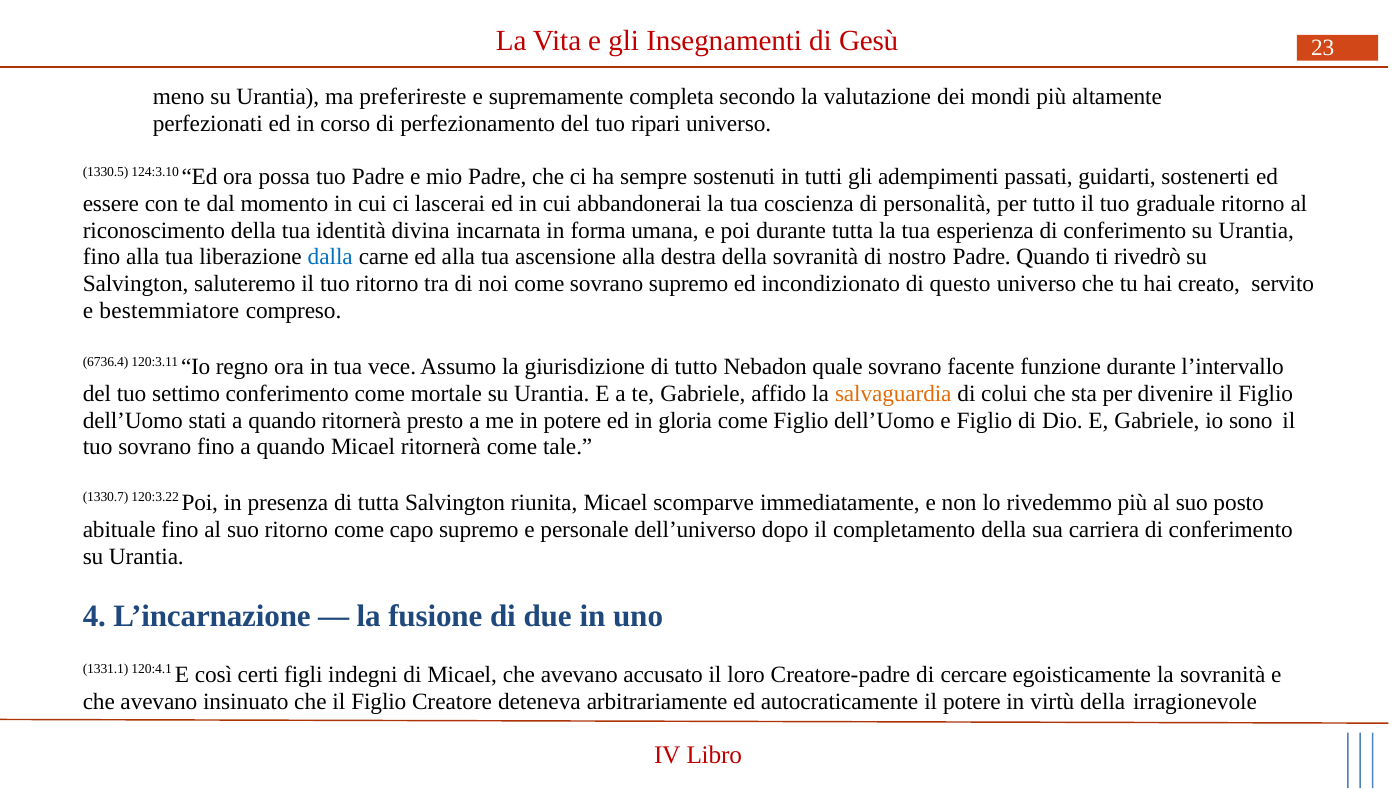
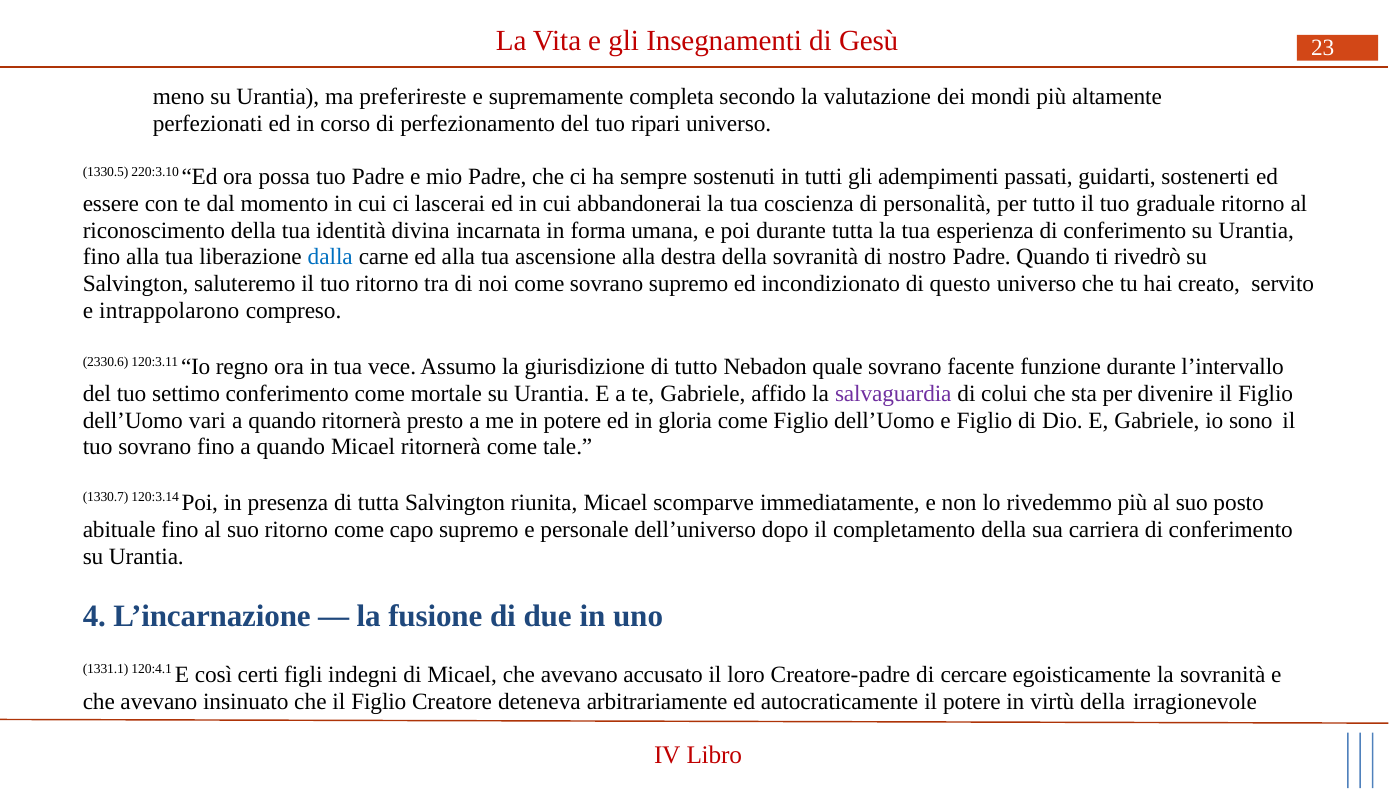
124:3.10: 124:3.10 -> 220:3.10 (155, 171)
bestemmiatore: bestemmiatore -> intrappolarono (169, 310)
6736.4: 6736.4 -> 2330.6 (106, 361)
salvaguardia colour: orange -> purple (893, 394)
stati: stati -> vari (207, 421)
120:3.22: 120:3.22 -> 120:3.14 (155, 497)
